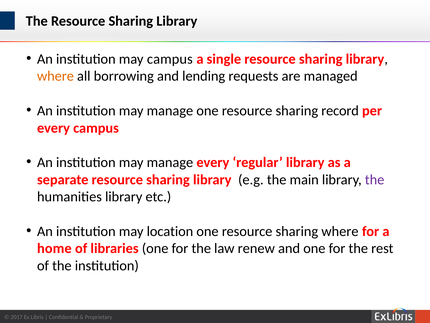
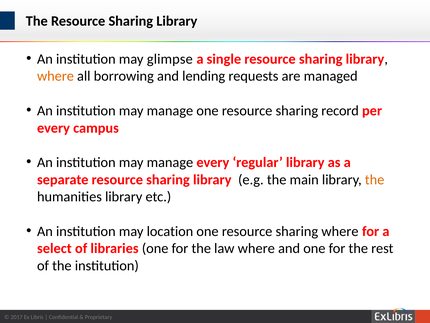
may campus: campus -> glimpse (170, 59)
the colour: purple -> orange (375, 179)
home: home -> select (54, 248)
law renew: renew -> where (256, 248)
